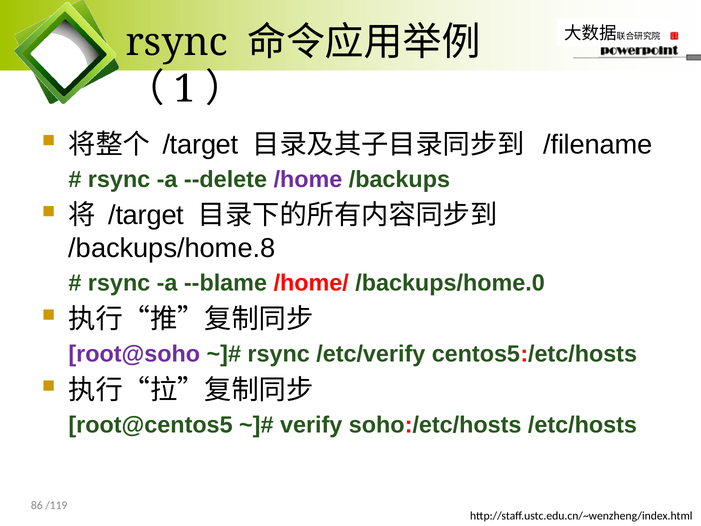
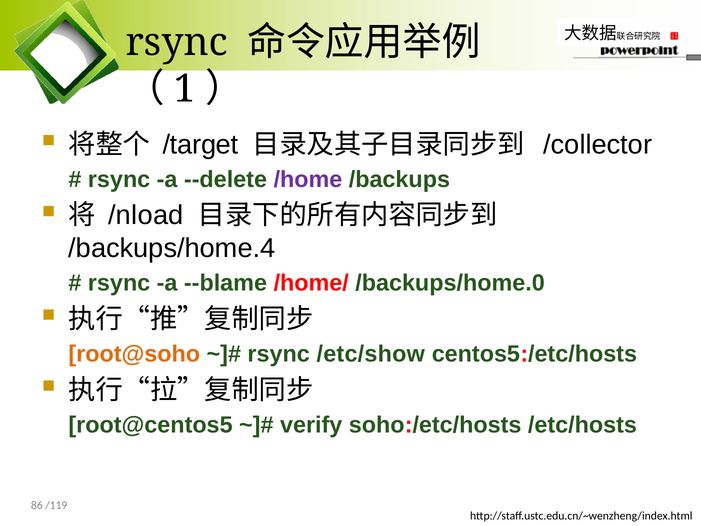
/filename: /filename -> /collector (598, 144)
/target: /target -> /nload (146, 215)
/backups/home.8: /backups/home.8 -> /backups/home.4 (172, 248)
root@soho colour: purple -> orange (134, 354)
/etc/verify: /etc/verify -> /etc/show (371, 354)
